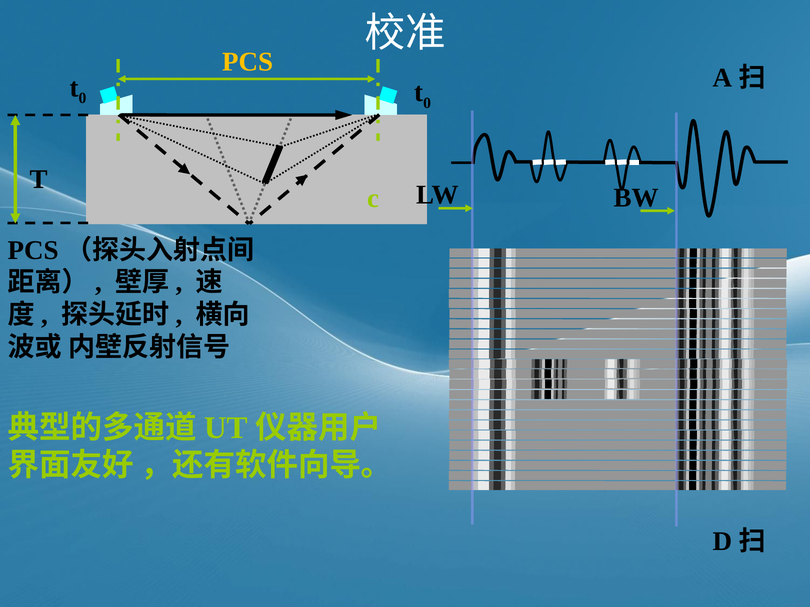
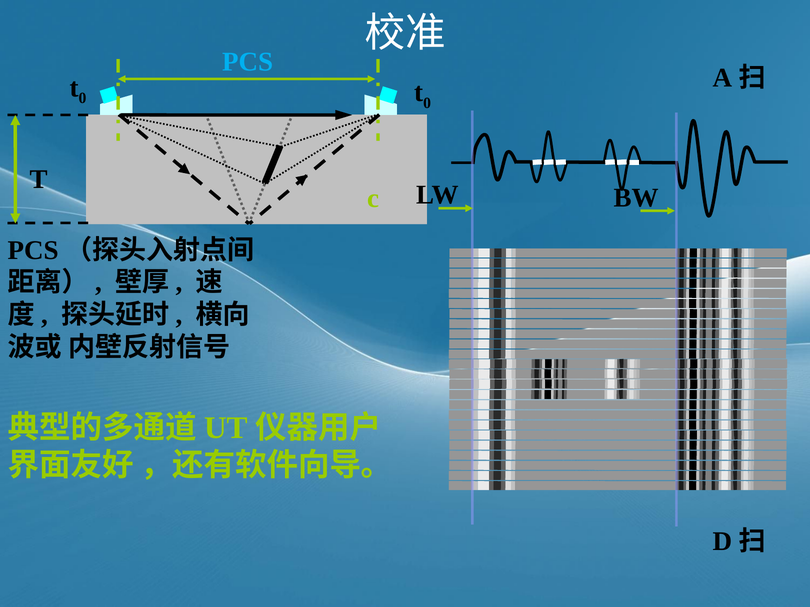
PCS colour: yellow -> light blue (248, 62)
